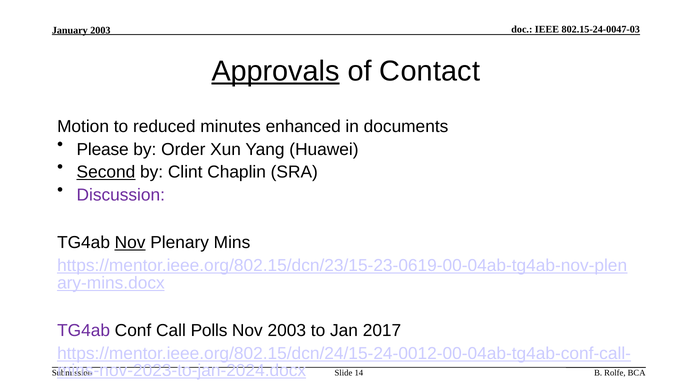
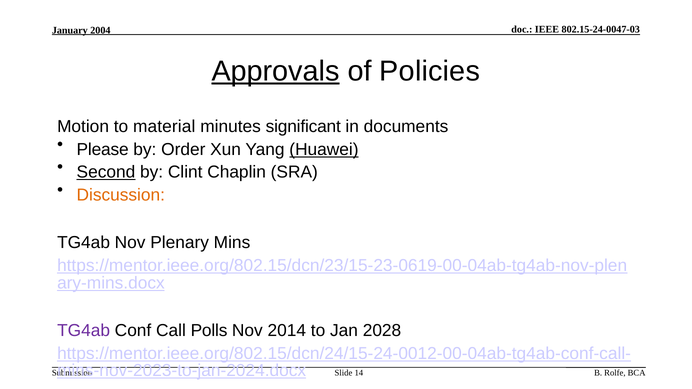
2003: 2003 -> 2004 (100, 30)
Contact: Contact -> Policies (430, 71)
reduced: reduced -> material (164, 127)
enhanced: enhanced -> significant (303, 127)
Huawei underline: none -> present (324, 149)
Discussion colour: purple -> orange (121, 195)
Nov underline: present -> none (130, 243)
Nov 2003: 2003 -> 2014 (287, 331)
2017: 2017 -> 2028 (382, 331)
